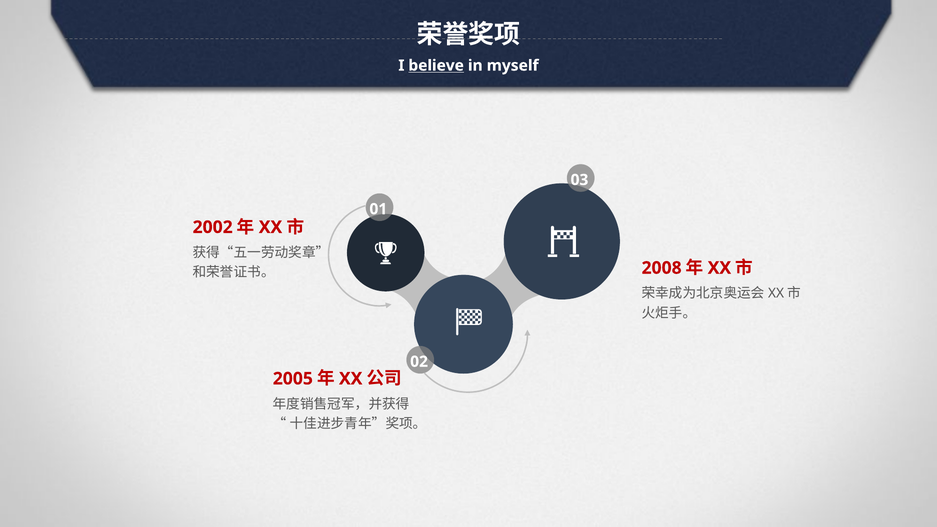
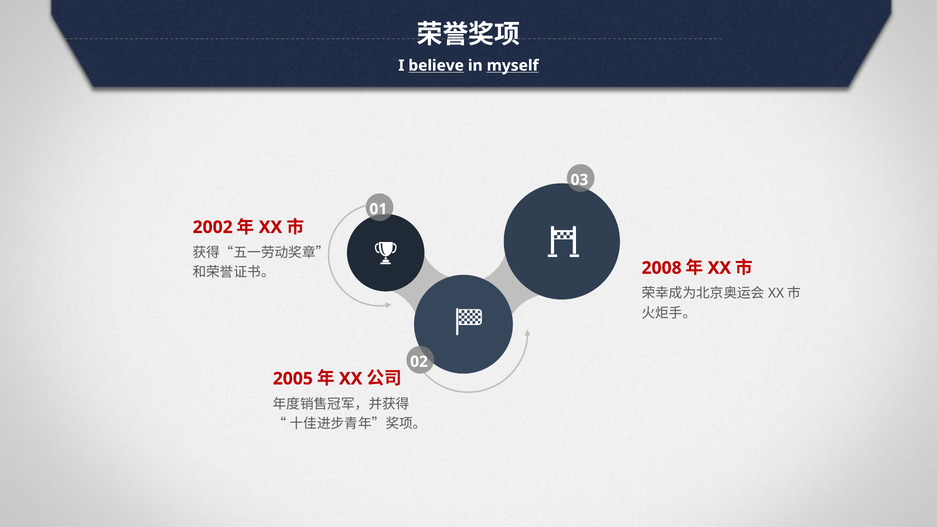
myself underline: none -> present (513, 66)
